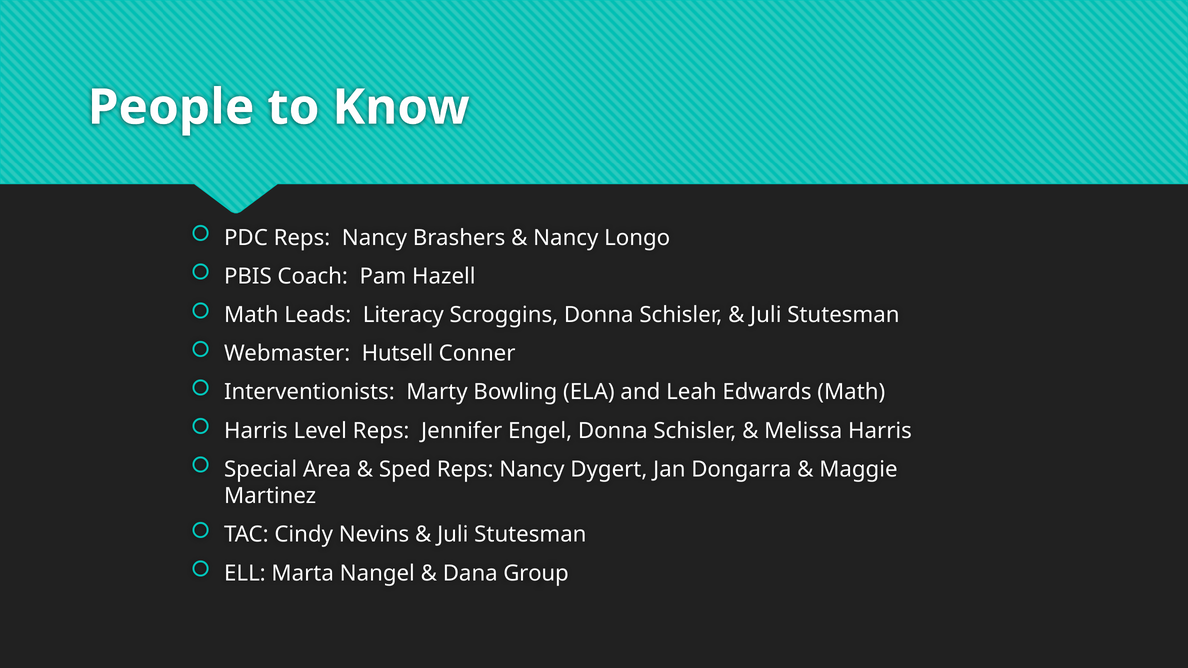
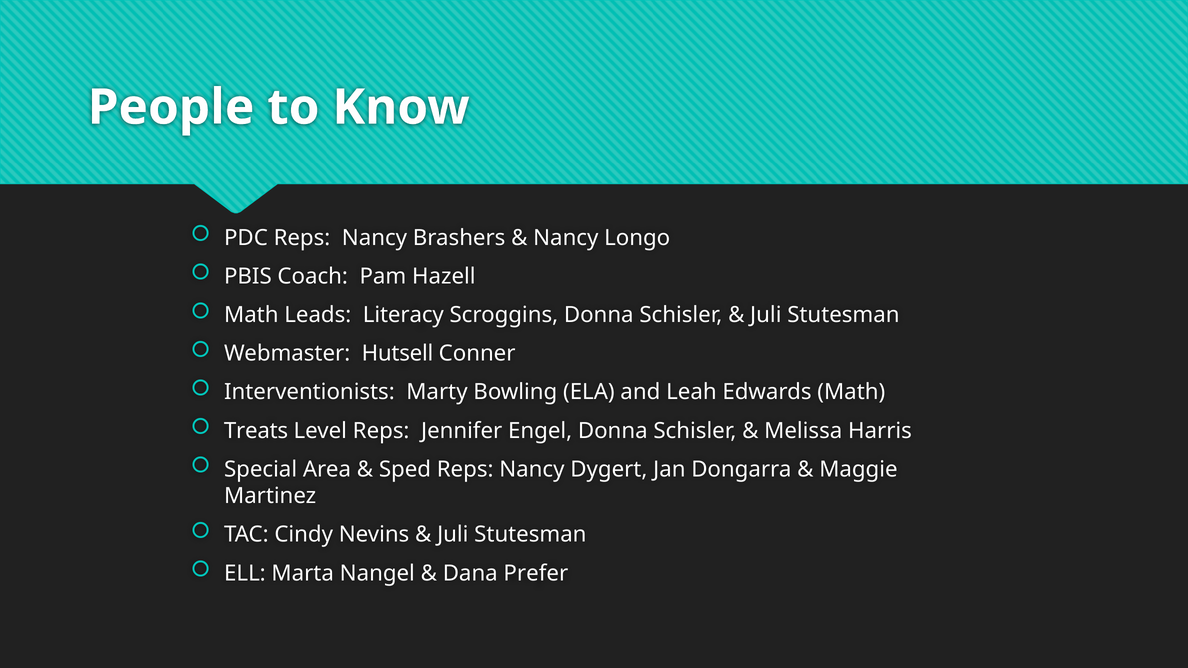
Harris: Harris -> Treats (256, 431)
Group: Group -> Prefer (536, 573)
